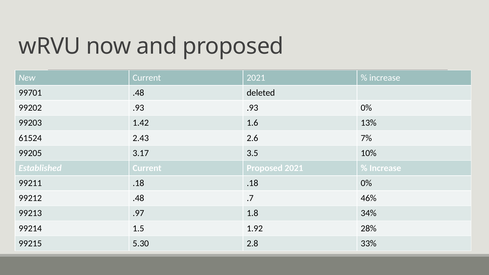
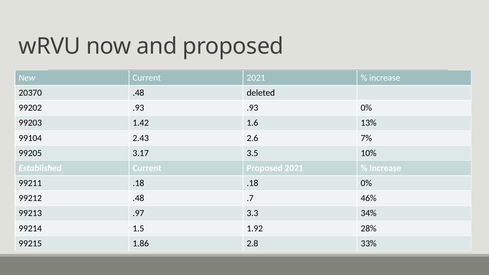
99701: 99701 -> 20370 (30, 93)
61524: 61524 -> 99104 (30, 138)
1.8: 1.8 -> 3.3 (252, 213)
5.30: 5.30 -> 1.86 (141, 243)
